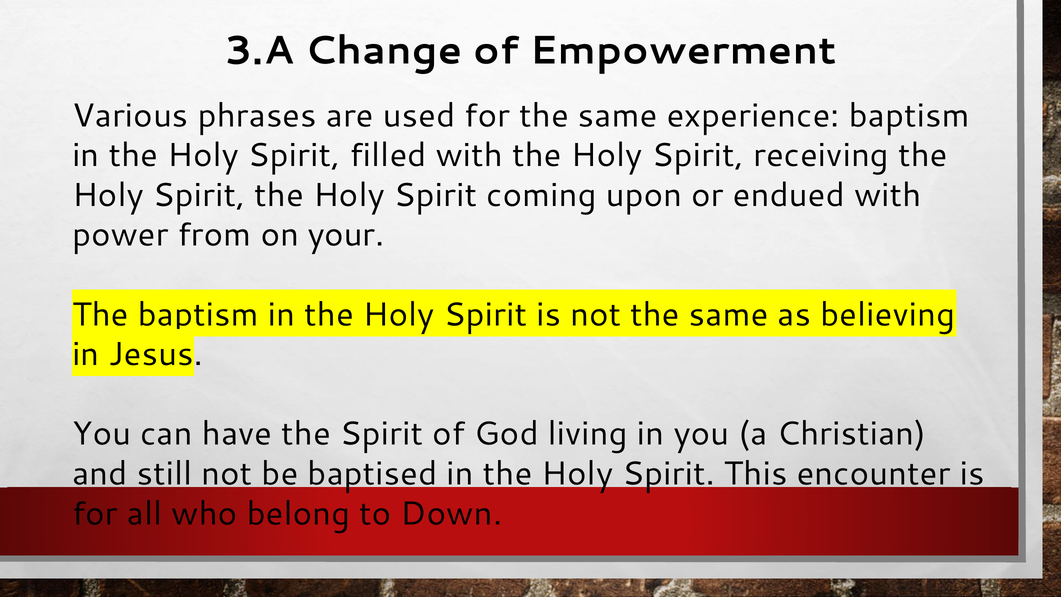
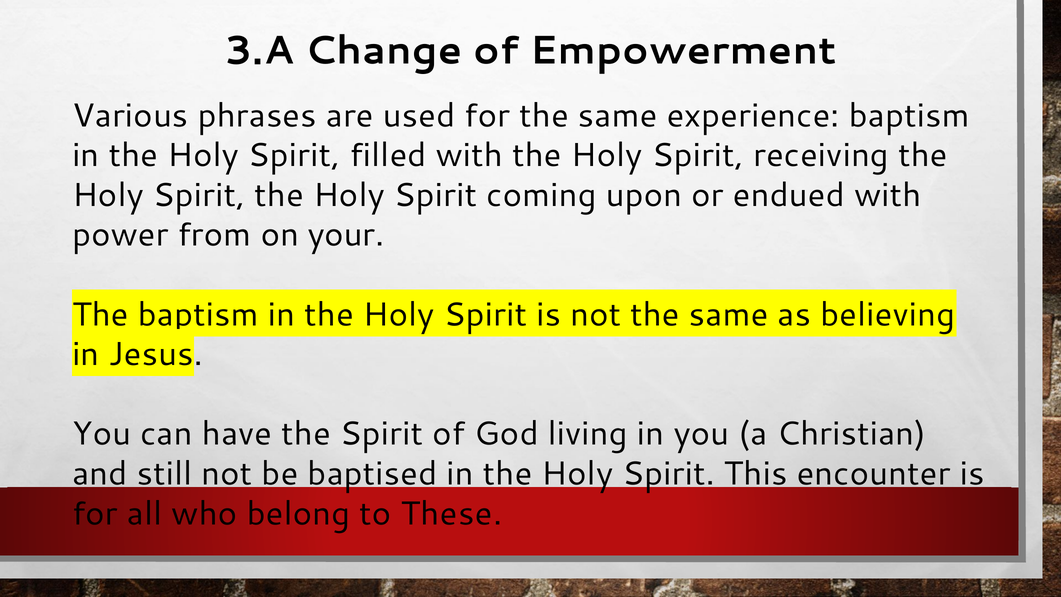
Down: Down -> These (451, 513)
